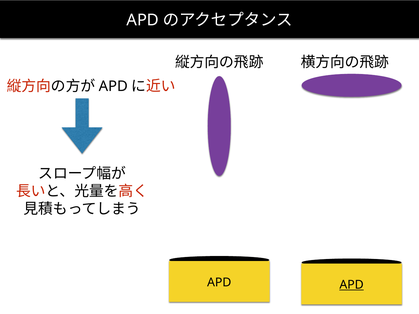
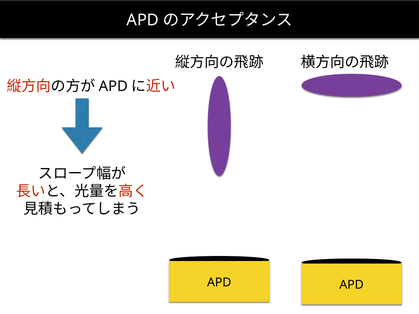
APD underline: present -> none (352, 285)
